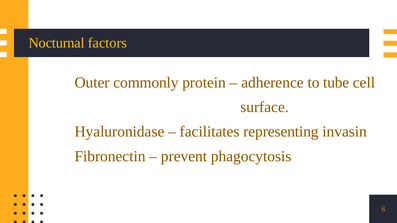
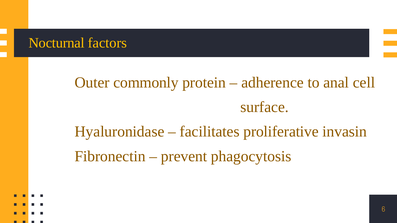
tube: tube -> anal (336, 83)
representing: representing -> proliferative (281, 132)
